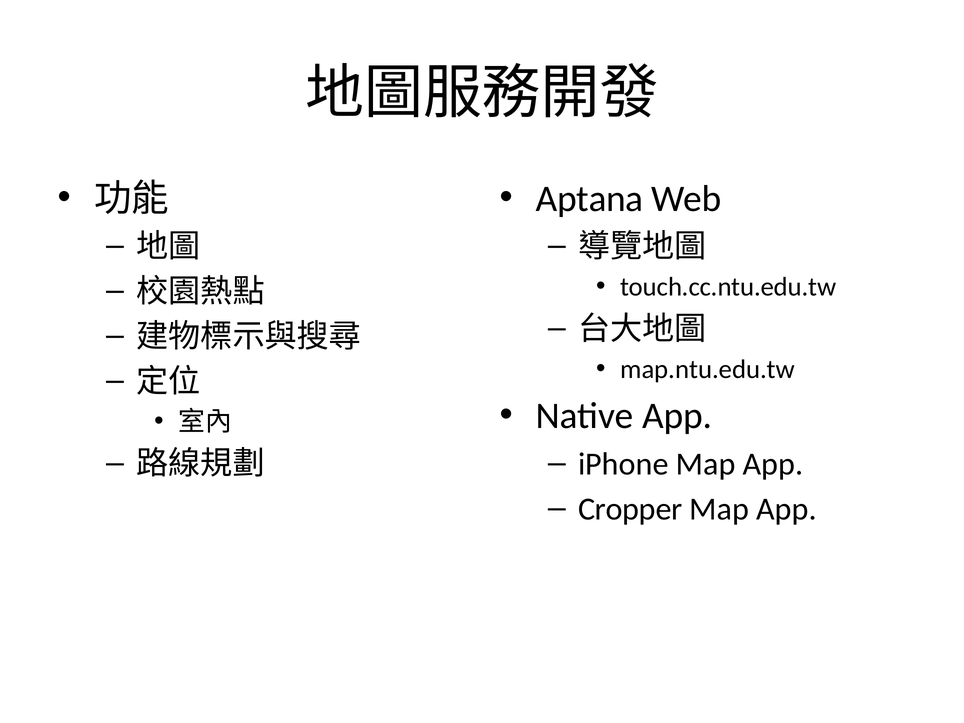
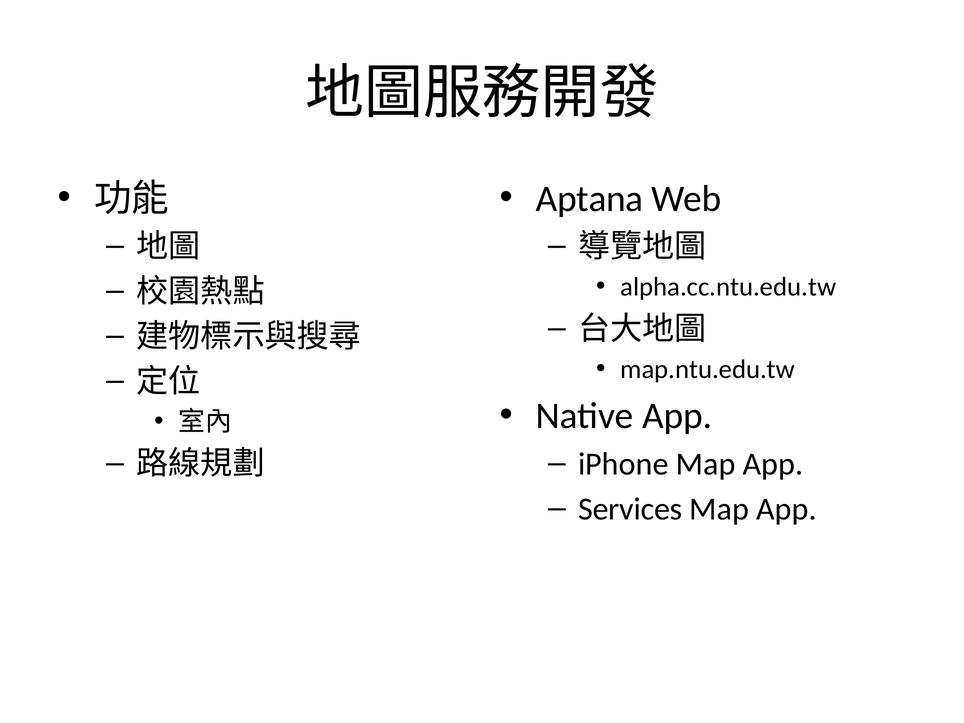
touch.cc.ntu.edu.tw: touch.cc.ntu.edu.tw -> alpha.cc.ntu.edu.tw (728, 287)
Cropper: Cropper -> Services (630, 509)
